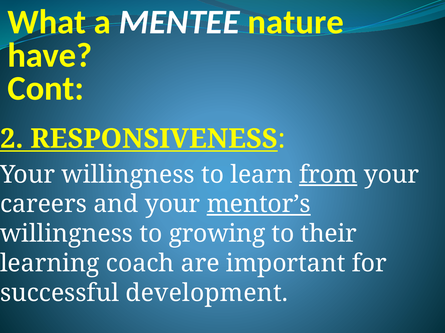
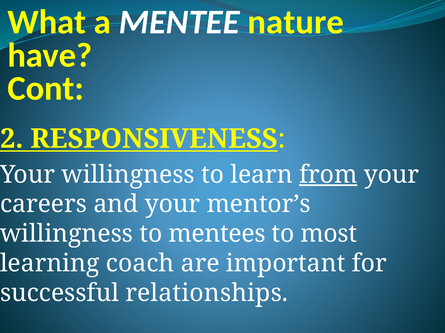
mentor’s underline: present -> none (259, 205)
growing: growing -> mentees (217, 234)
their: their -> most (329, 234)
development: development -> relationships (207, 294)
